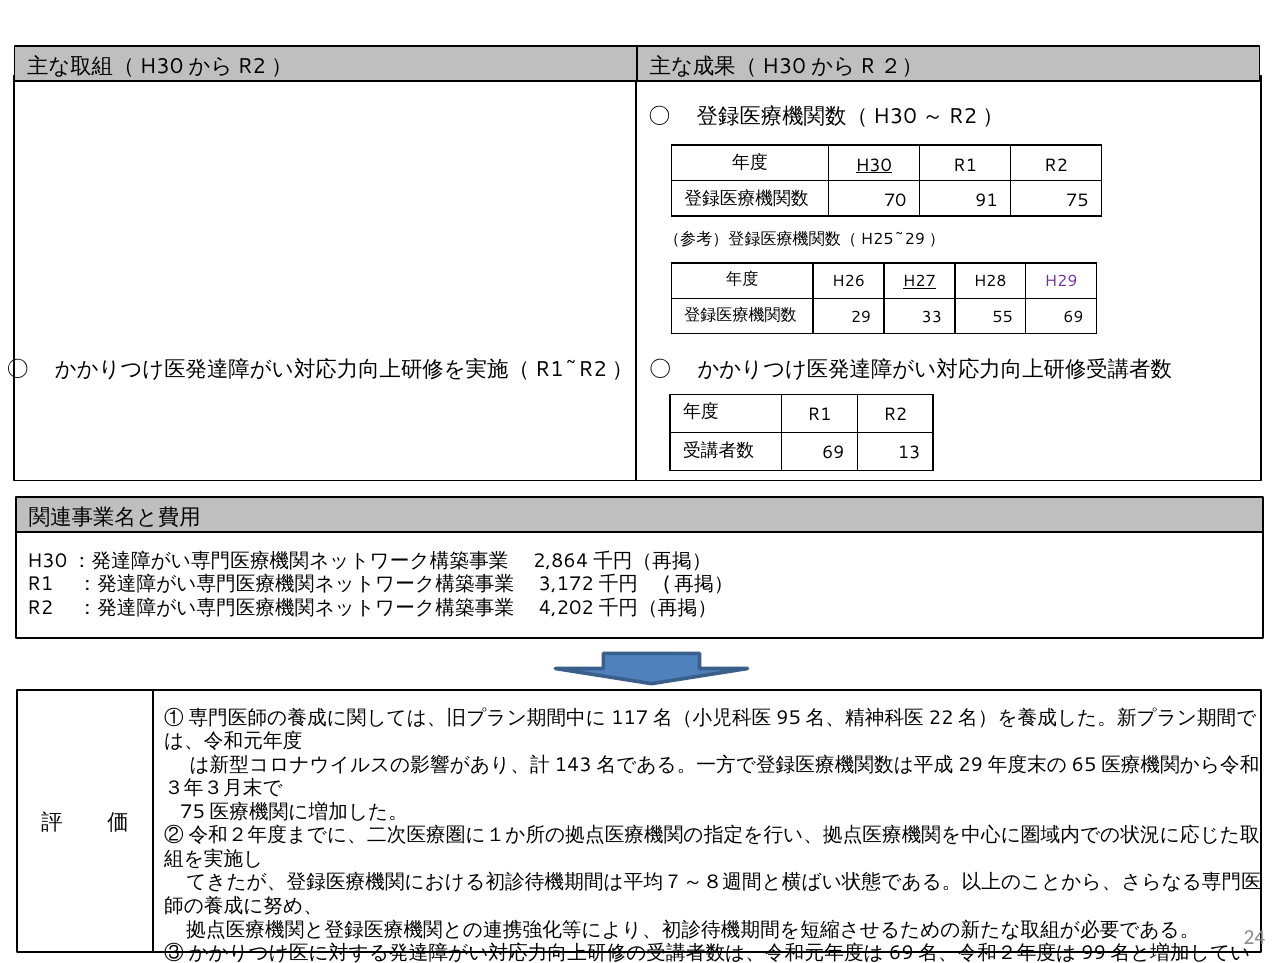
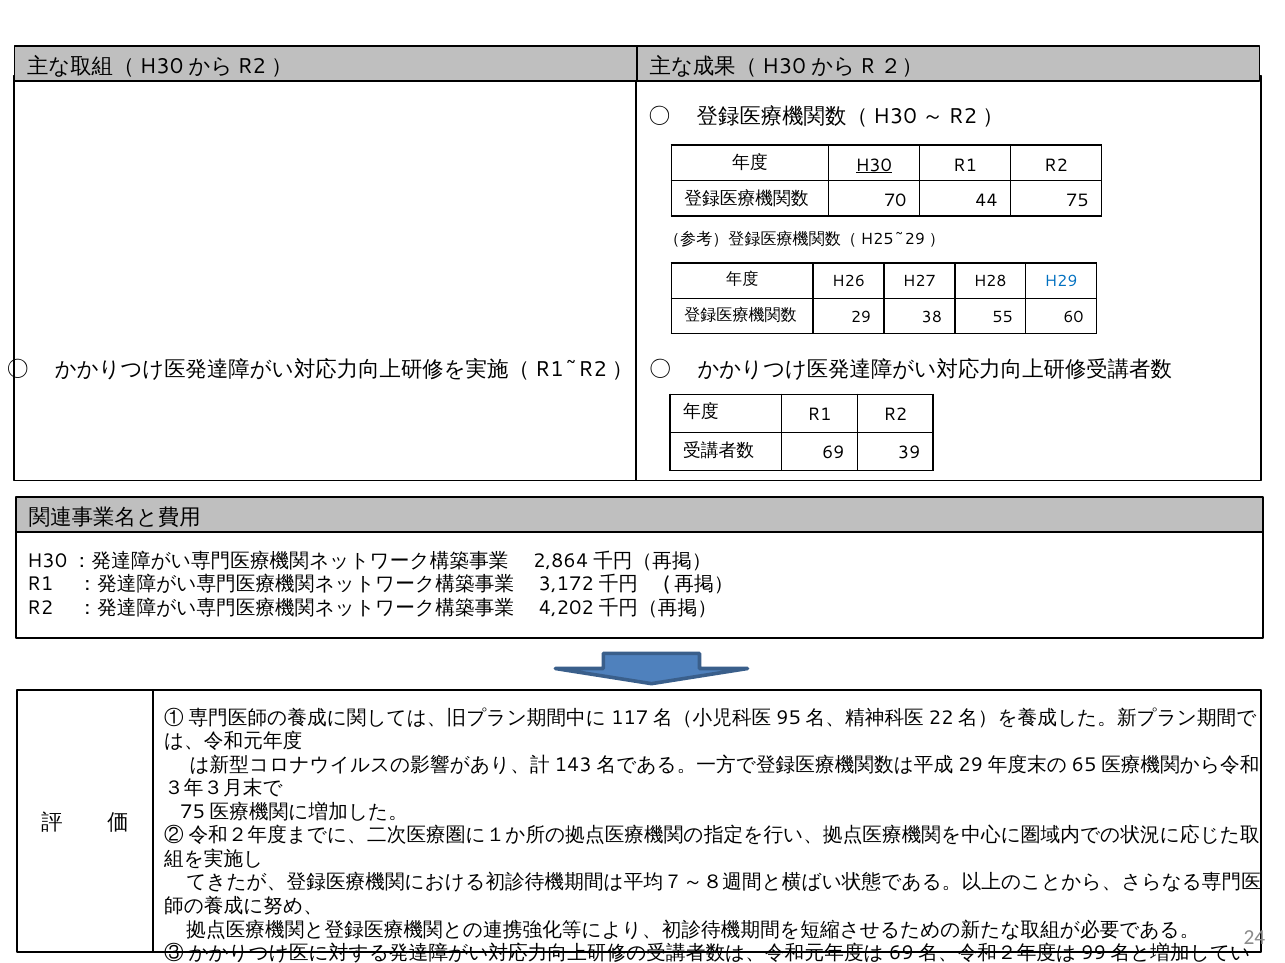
91: 91 -> 44 (986, 201)
H27 underline: present -> none (919, 282)
H29 colour: purple -> blue (1061, 282)
33: 33 -> 38 (932, 317)
55 69: 69 -> 60 (1073, 317)
13: 13 -> 39 (909, 453)
